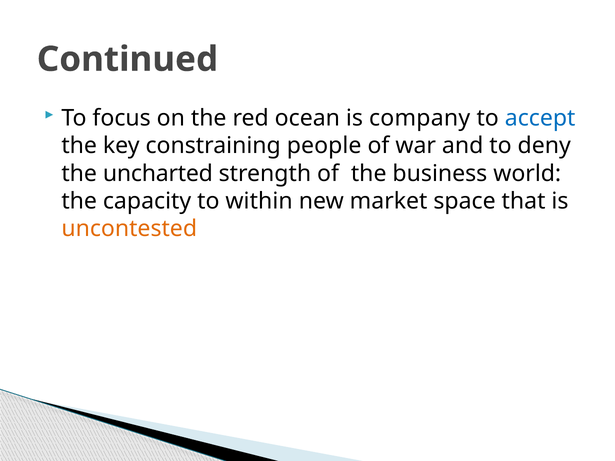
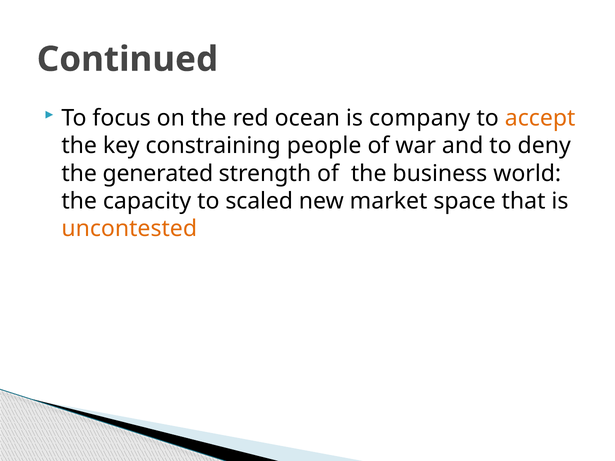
accept colour: blue -> orange (540, 118)
uncharted: uncharted -> generated (158, 174)
within: within -> scaled (259, 201)
